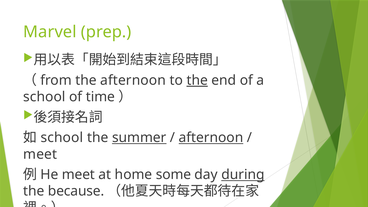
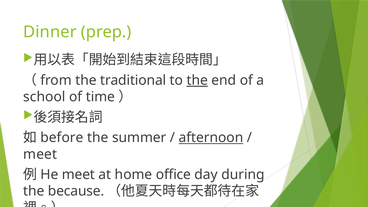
Marvel: Marvel -> Dinner (50, 32)
the afternoon: afternoon -> traditional (133, 80)
school: school -> before (62, 138)
summer underline: present -> none (139, 138)
some: some -> office (173, 175)
during underline: present -> none (243, 175)
